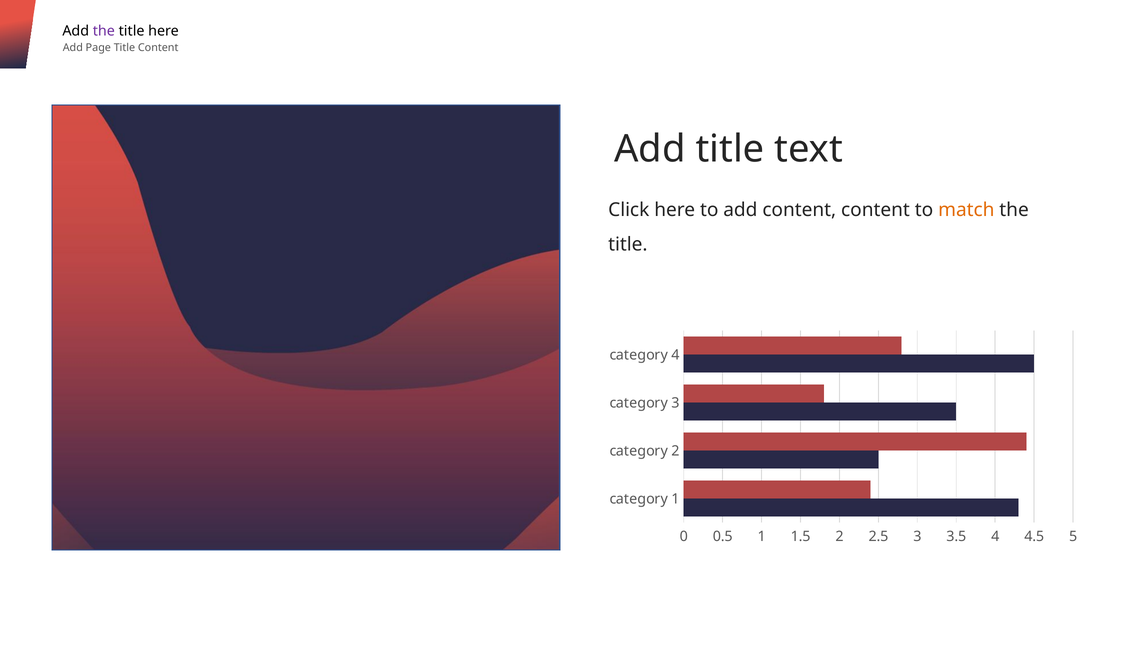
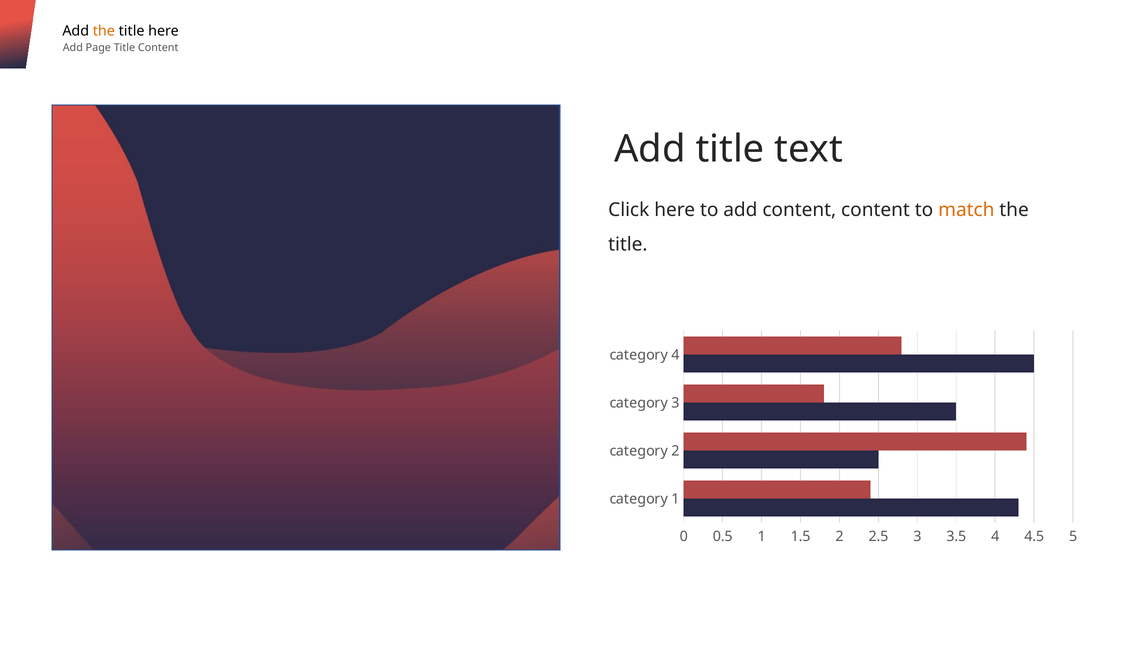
the colour: purple -> orange (104, 31)
